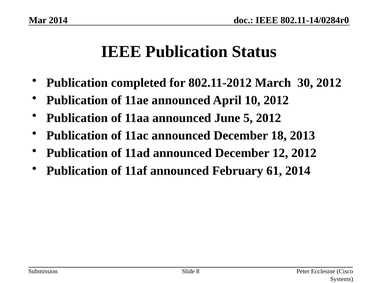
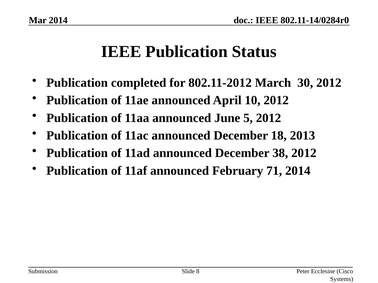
12: 12 -> 38 (280, 153)
61: 61 -> 71 (274, 171)
